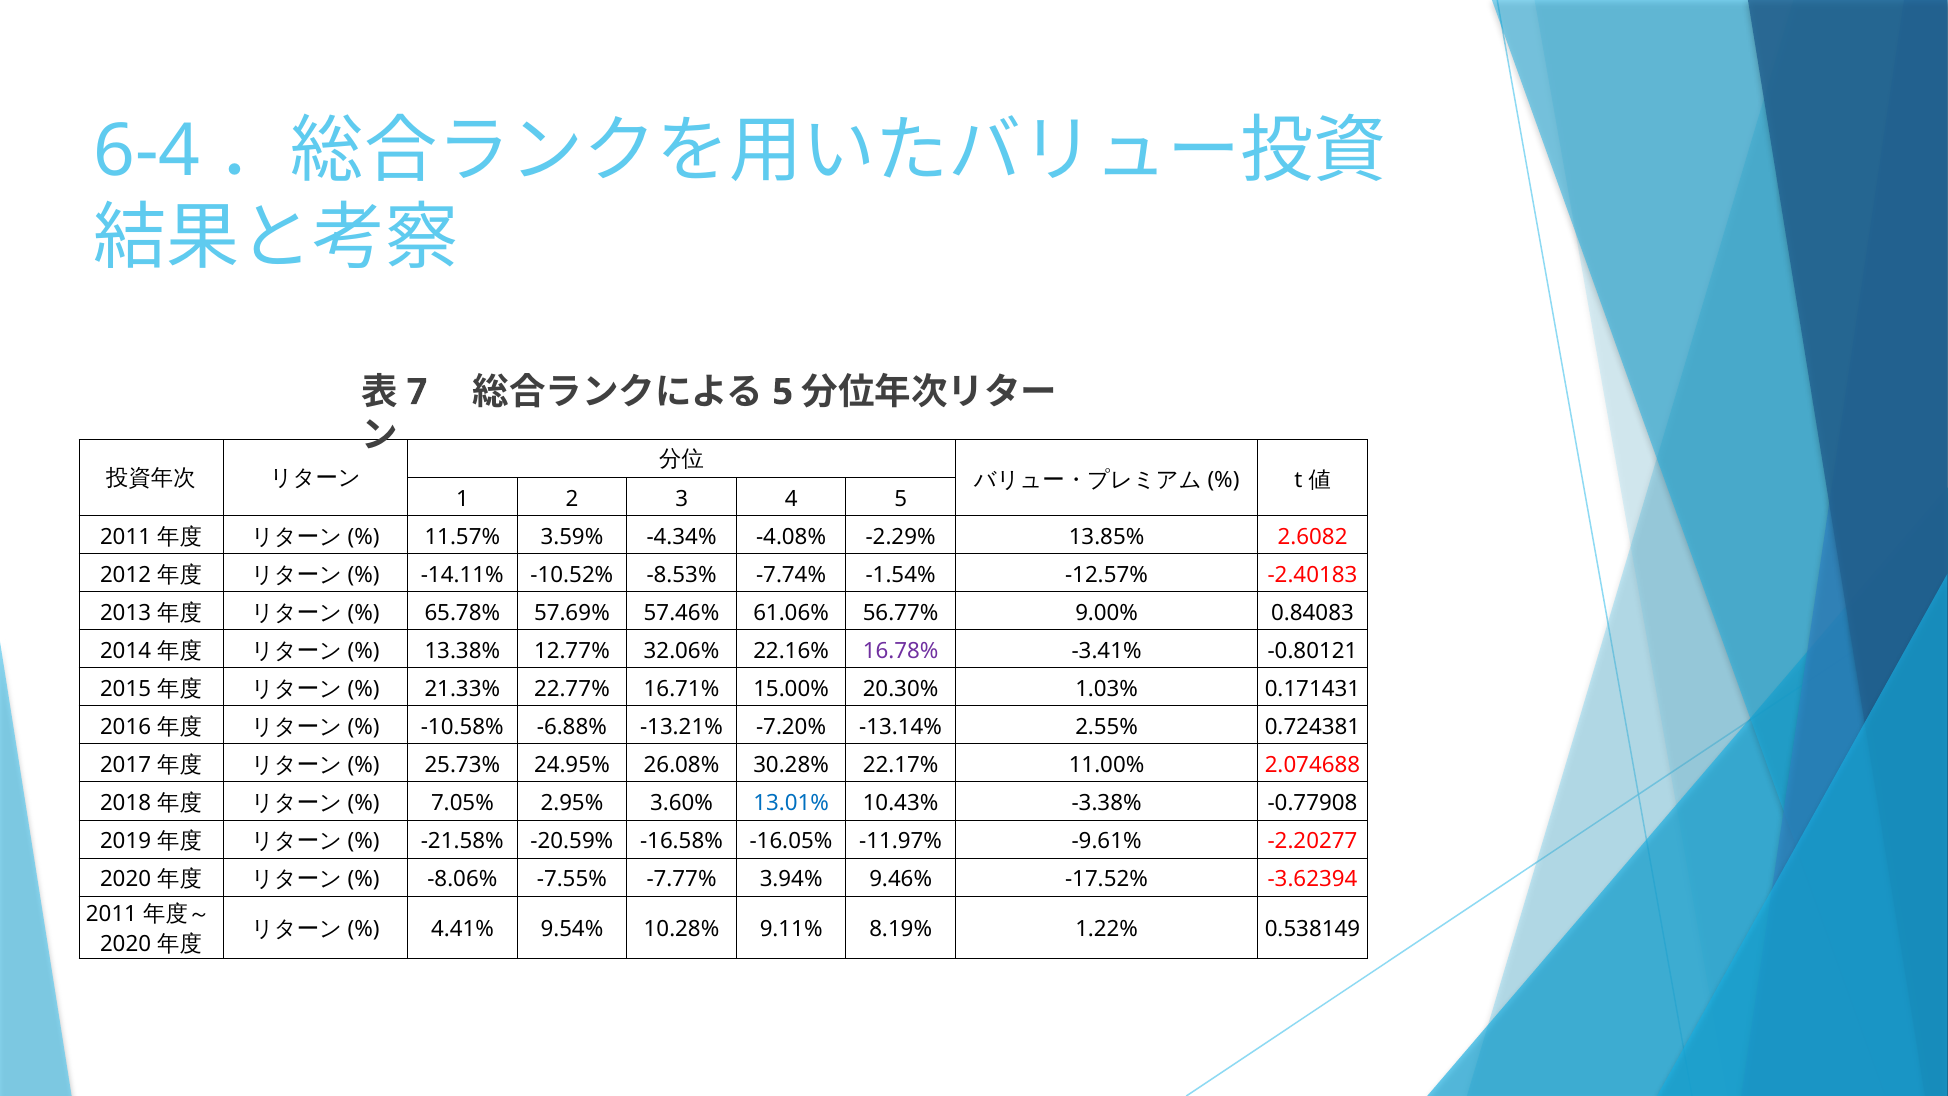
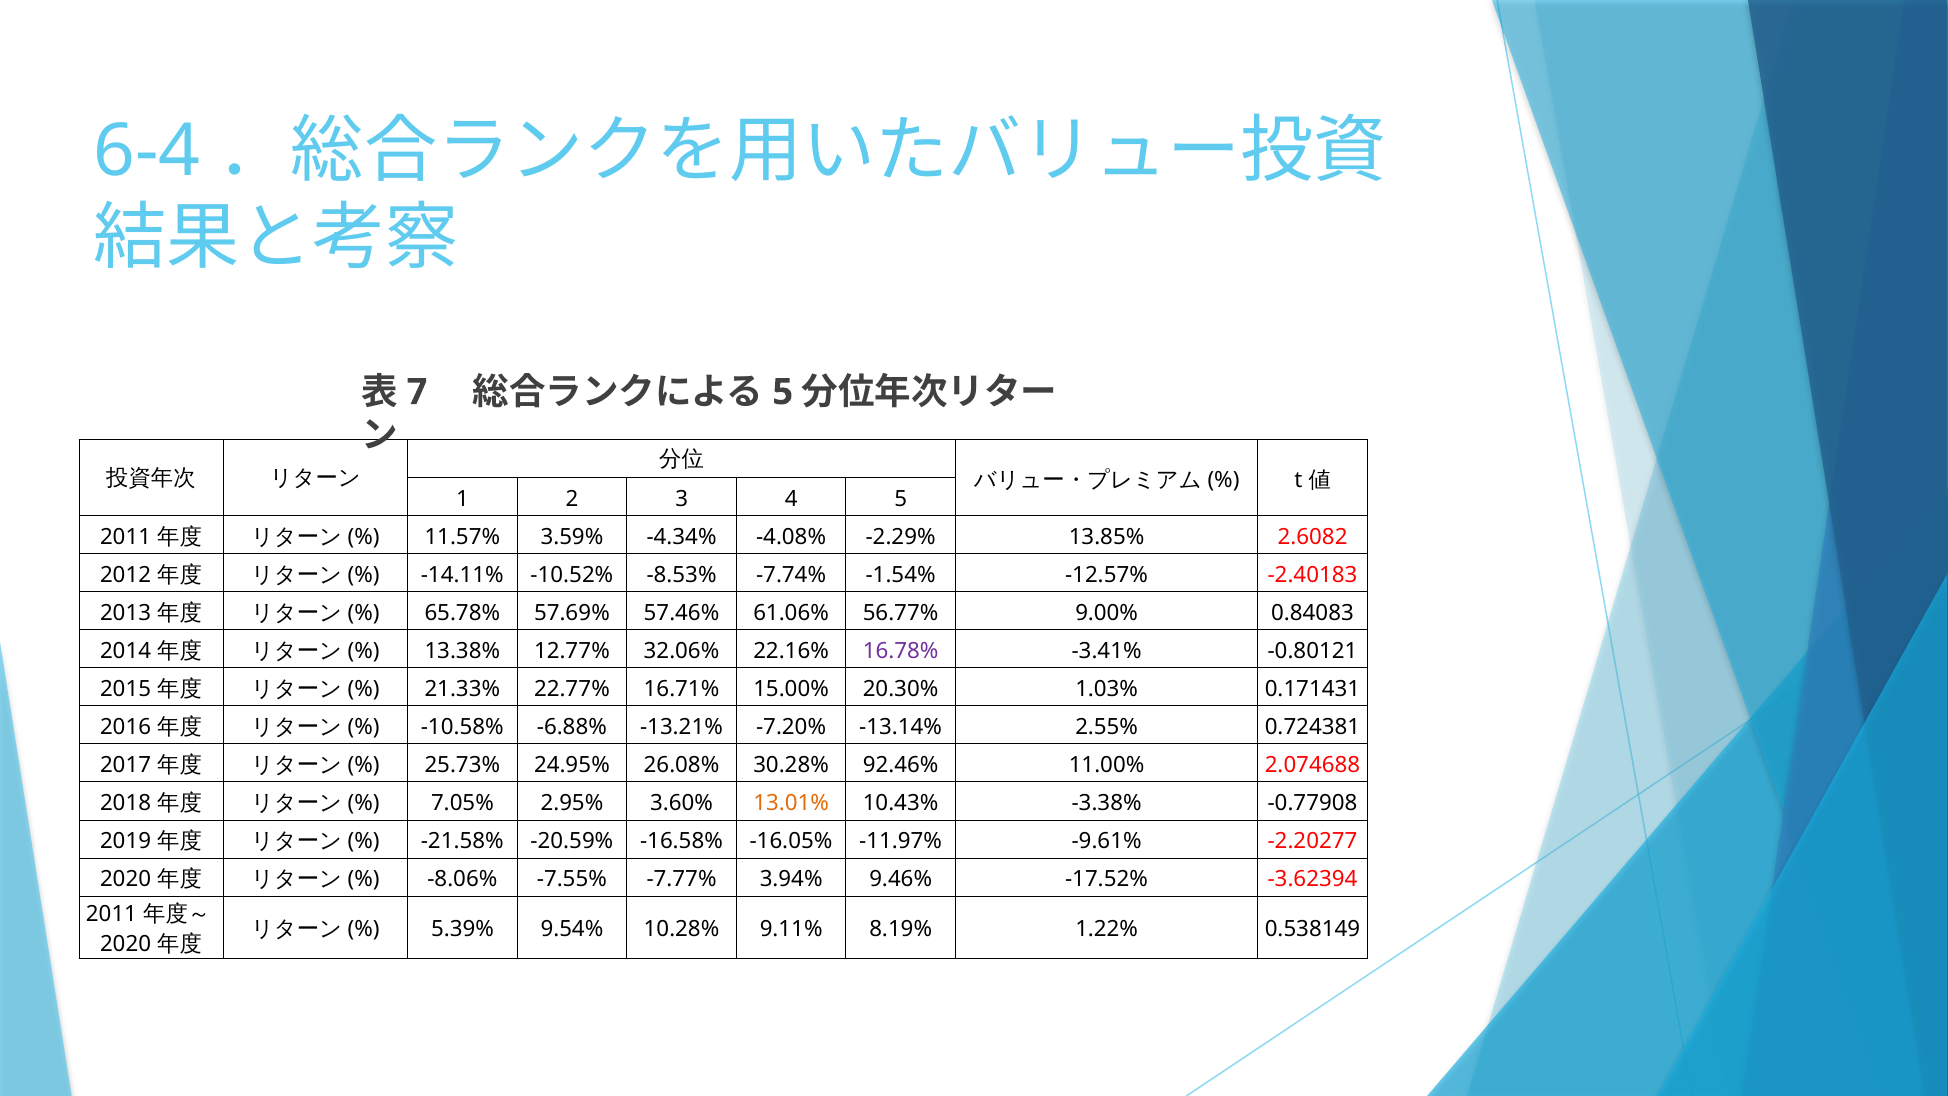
22.17%: 22.17% -> 92.46% (901, 765)
13.01% colour: blue -> orange (791, 803)
4.41%: 4.41% -> 5.39% (462, 929)
